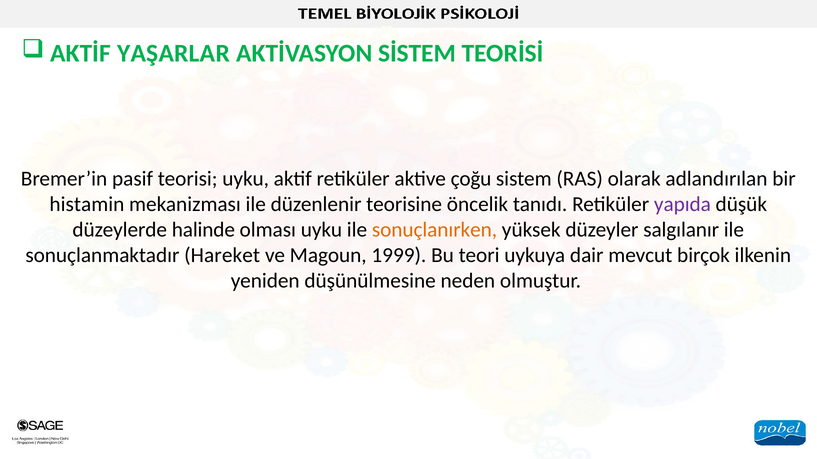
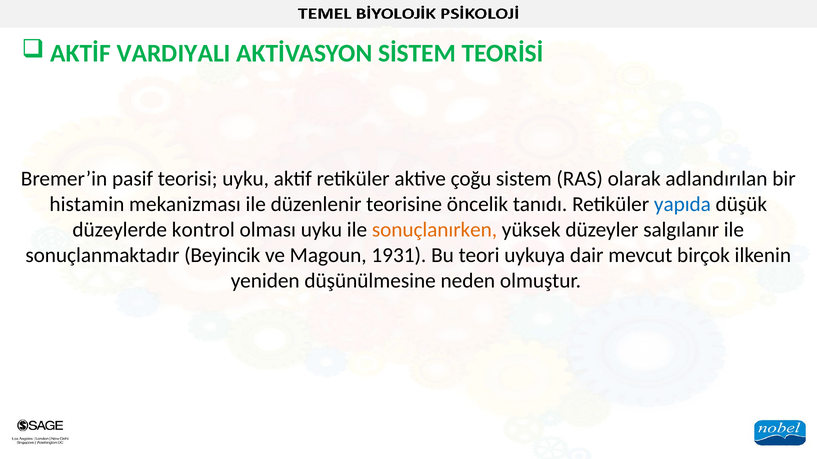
YAŞARLAR: YAŞARLAR -> VARDIYALI (174, 53)
yapıda colour: purple -> blue (682, 204)
halinde: halinde -> kontrol (203, 230)
Hareket: Hareket -> Beyincik (222, 256)
1999: 1999 -> 1931 (399, 256)
